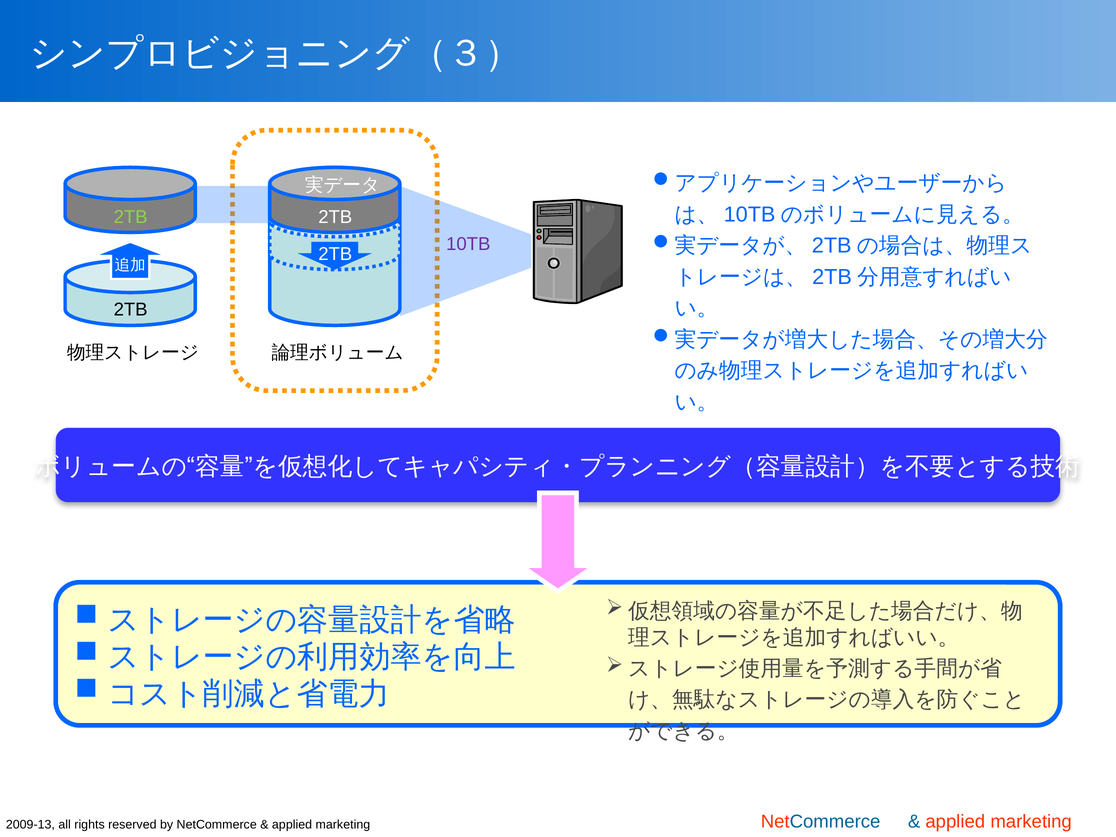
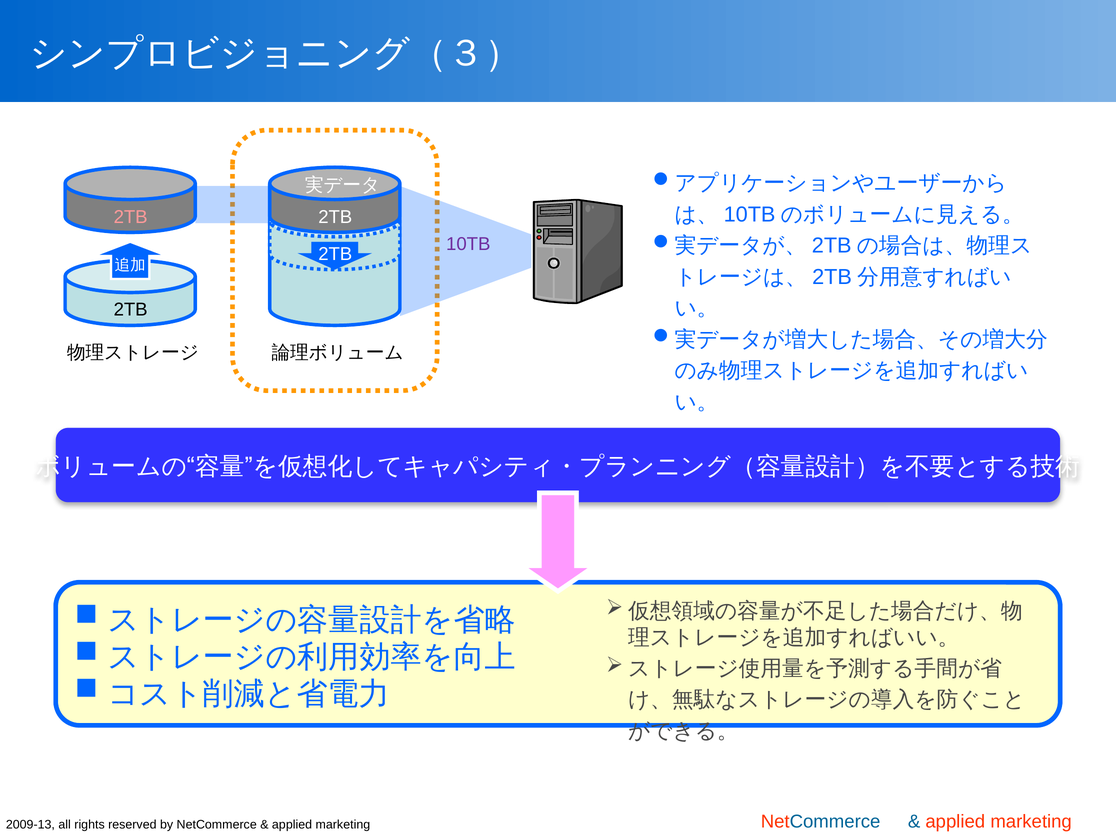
2TB colour: light green -> pink (131, 217)
